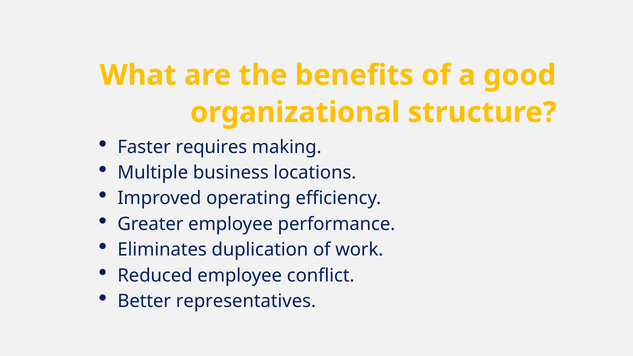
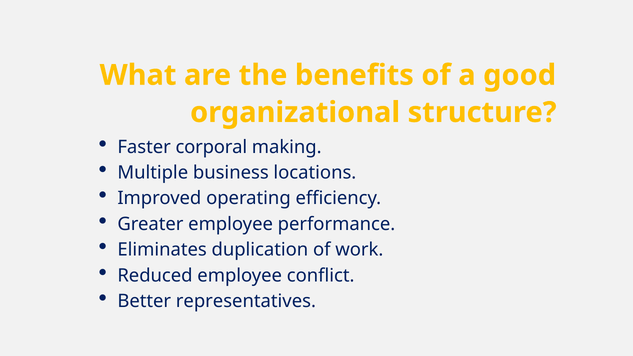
requires: requires -> corporal (211, 147)
